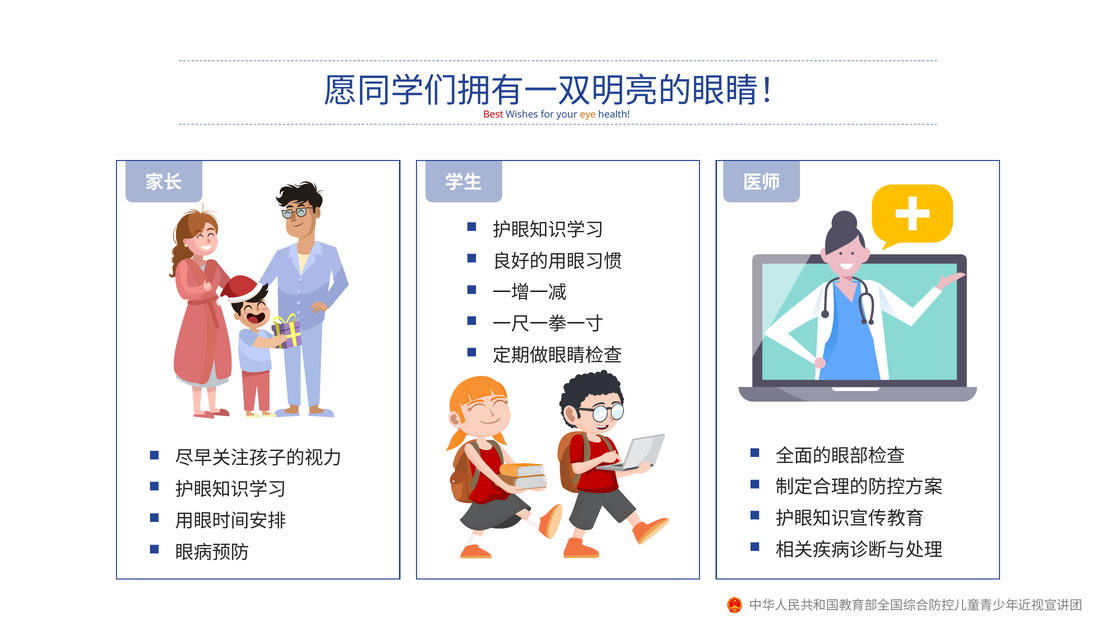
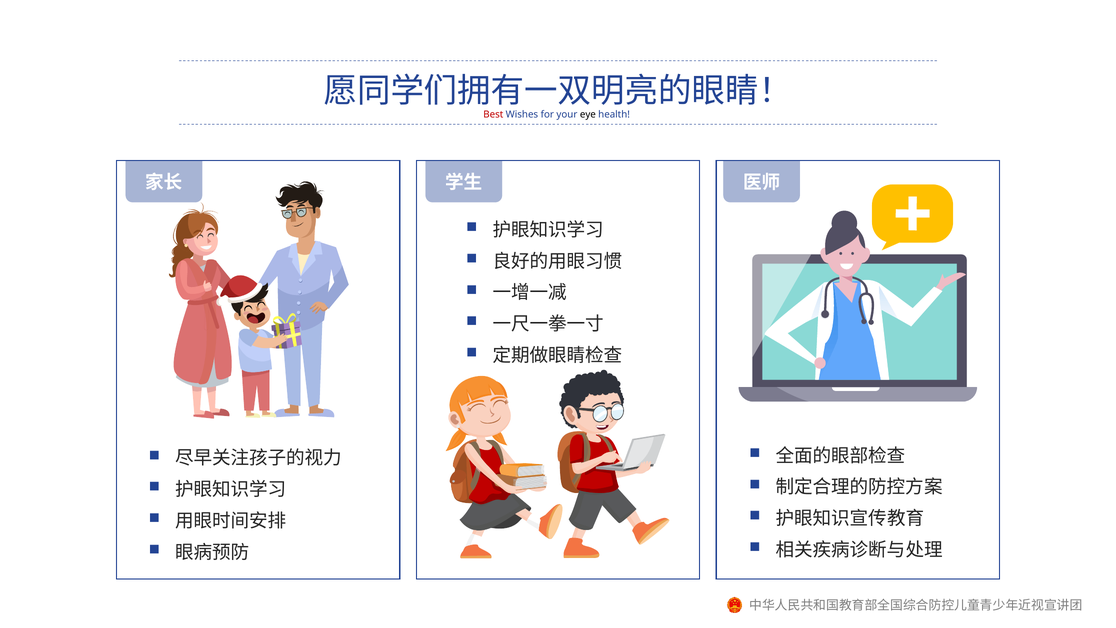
eye colour: orange -> black (588, 114)
